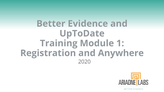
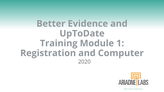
Anywhere: Anywhere -> Computer (121, 53)
